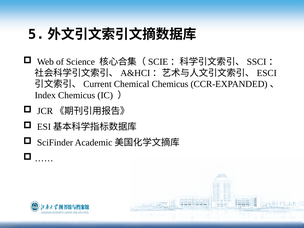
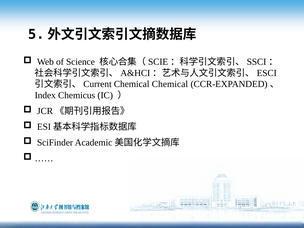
Chemical Chemicus: Chemicus -> Chemical (170, 84)
